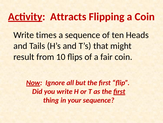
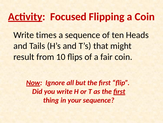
Attracts: Attracts -> Focused (68, 17)
